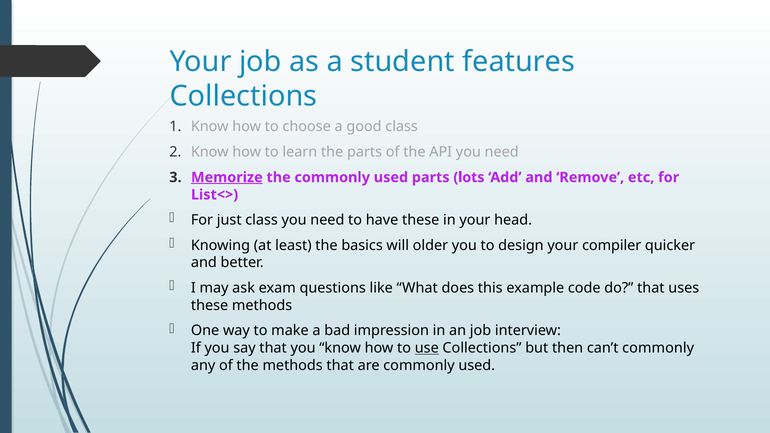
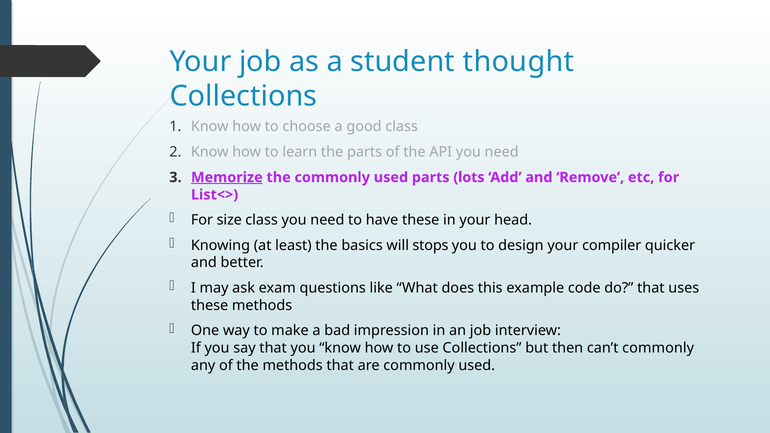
features: features -> thought (519, 62)
just: just -> size (229, 220)
older: older -> stops (430, 245)
use underline: present -> none (427, 348)
